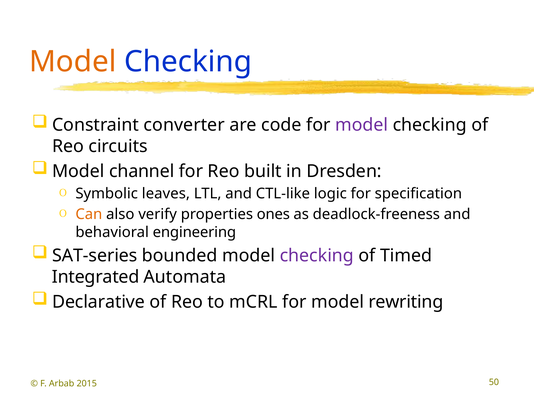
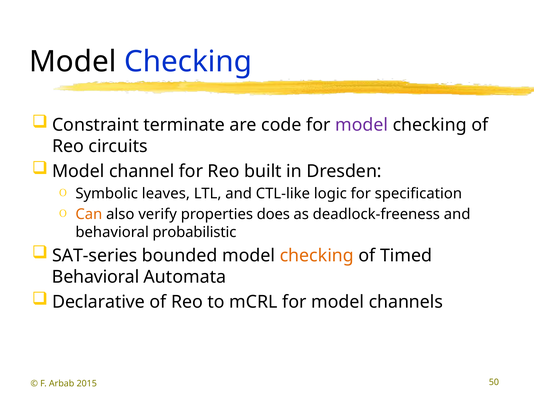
Model colour: orange -> black (73, 62)
converter: converter -> terminate (184, 125)
ones: ones -> does (273, 214)
engineering: engineering -> probabilistic (194, 232)
checking colour: purple -> orange (317, 255)
Integrated: Integrated -> Behavioral (96, 277)
rewriting: rewriting -> channels (406, 302)
